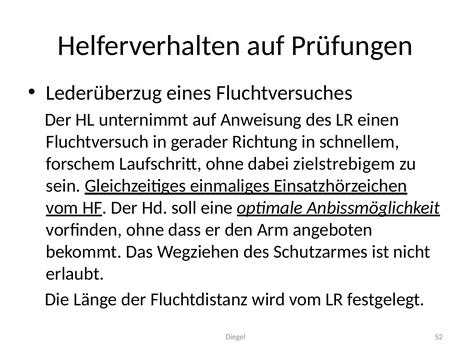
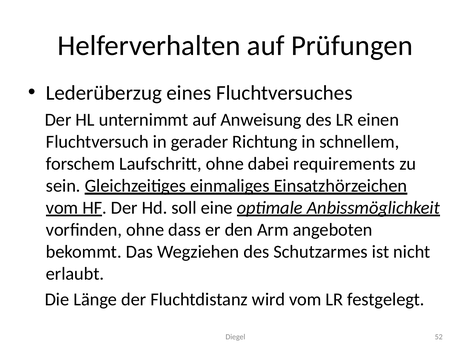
zielstrebigem: zielstrebigem -> requirements (344, 164)
